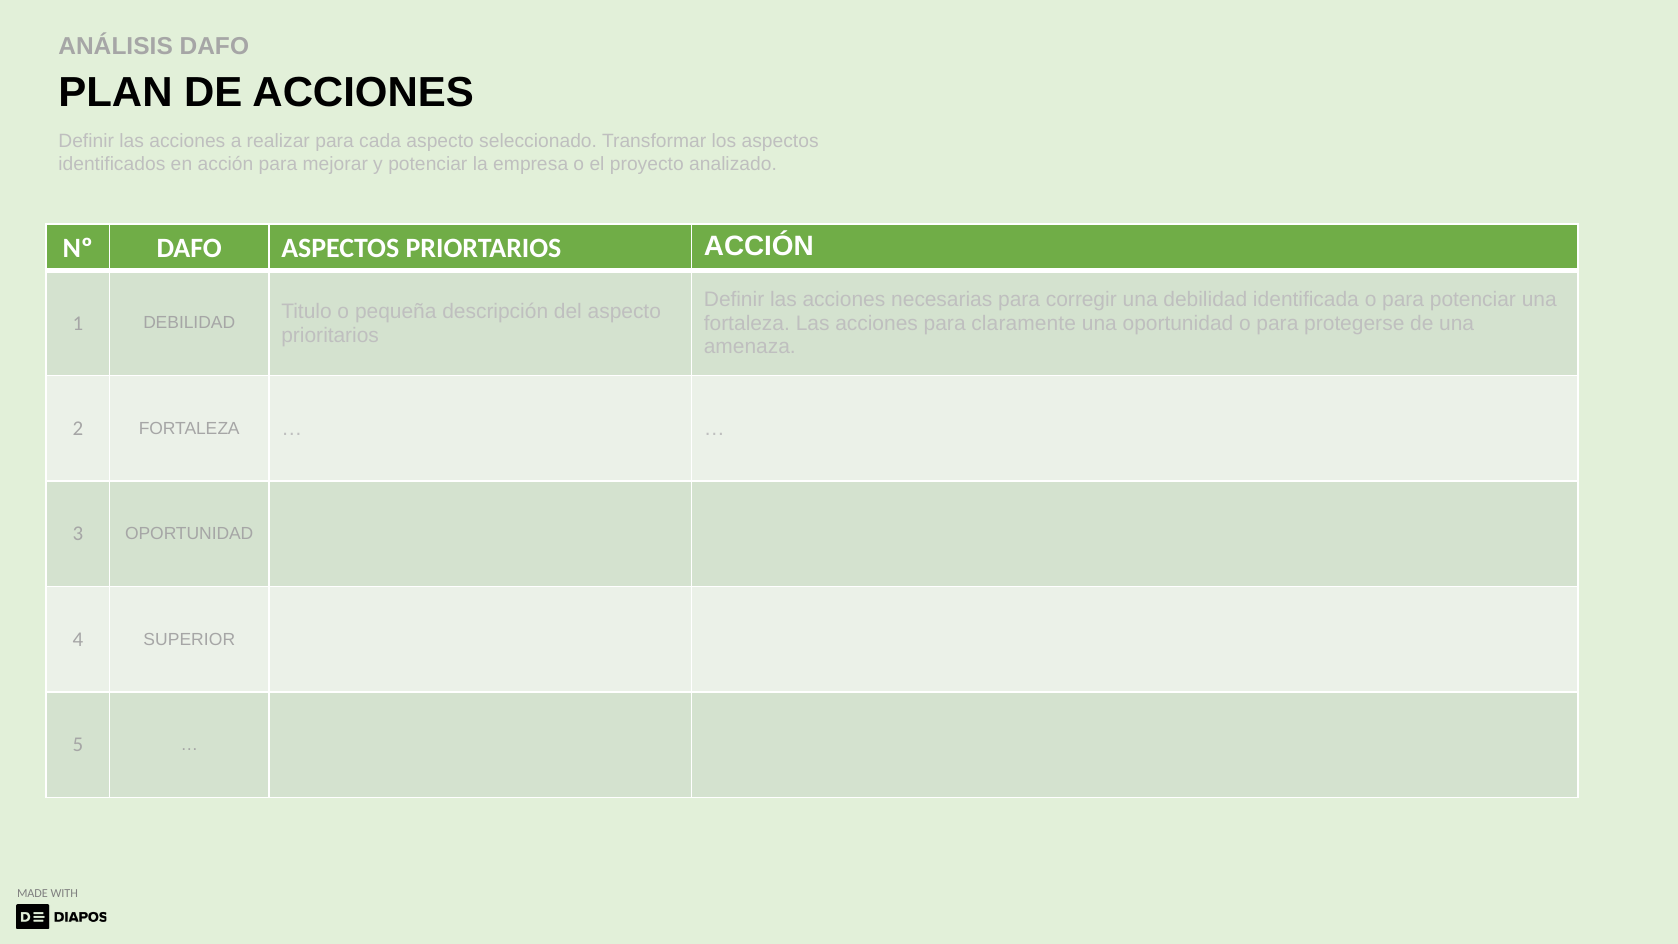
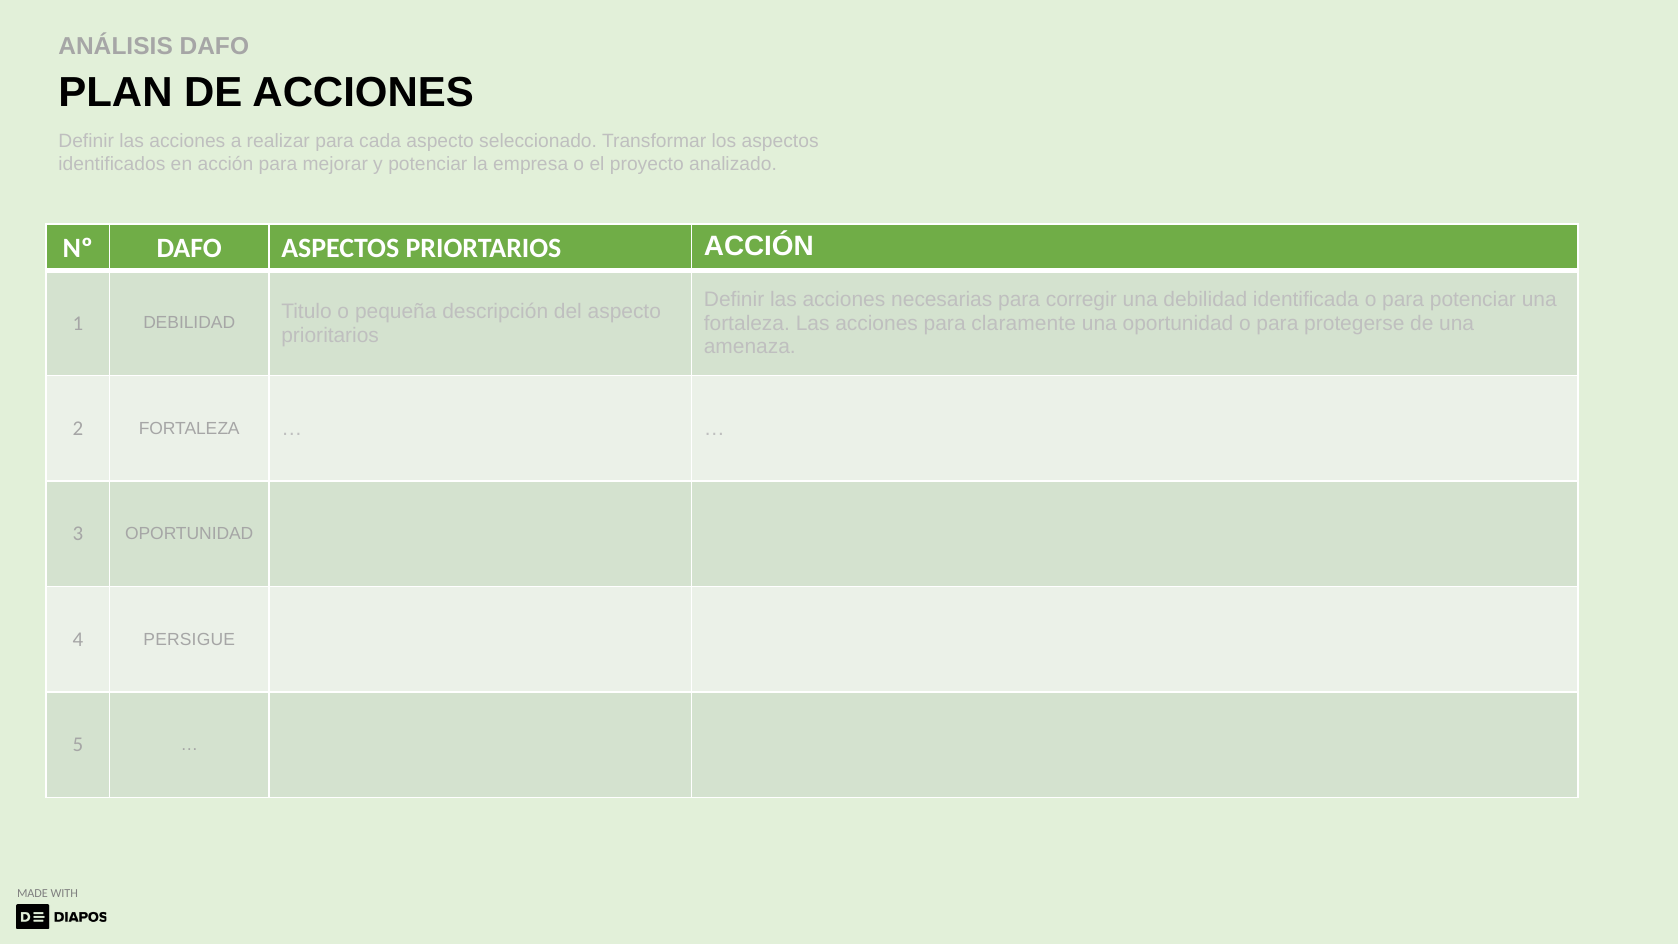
SUPERIOR: SUPERIOR -> PERSIGUE (189, 639)
